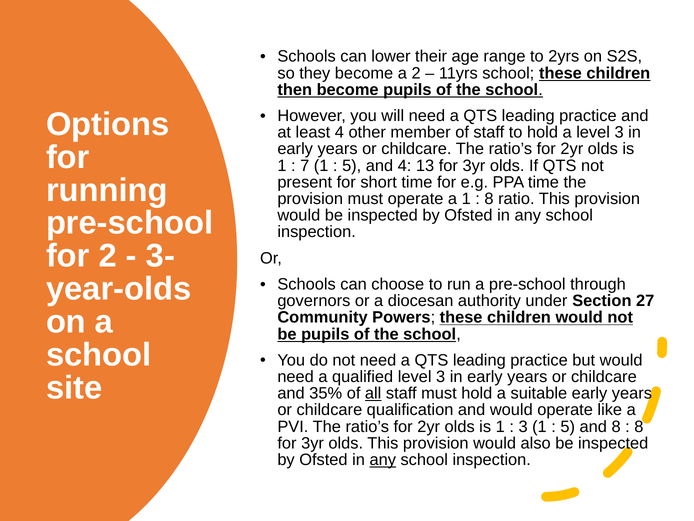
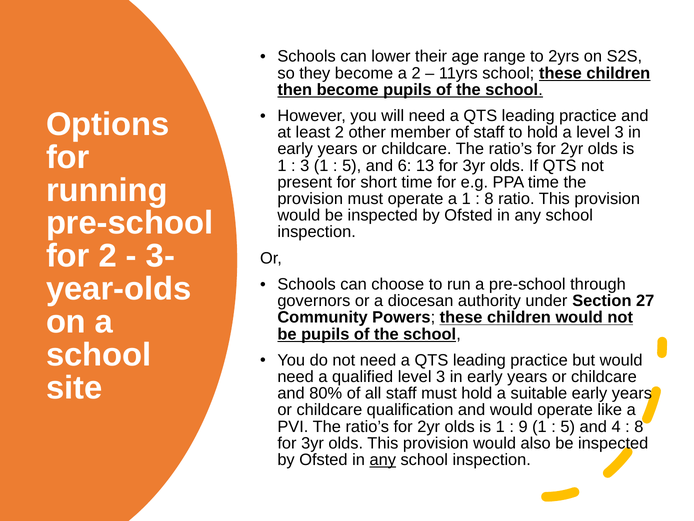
least 4: 4 -> 2 (339, 132)
7: 7 -> 3 (305, 165)
and 4: 4 -> 6 (405, 165)
35%: 35% -> 80% (326, 393)
all underline: present -> none (373, 393)
3: 3 -> 9 (523, 426)
and 8: 8 -> 4 (616, 426)
